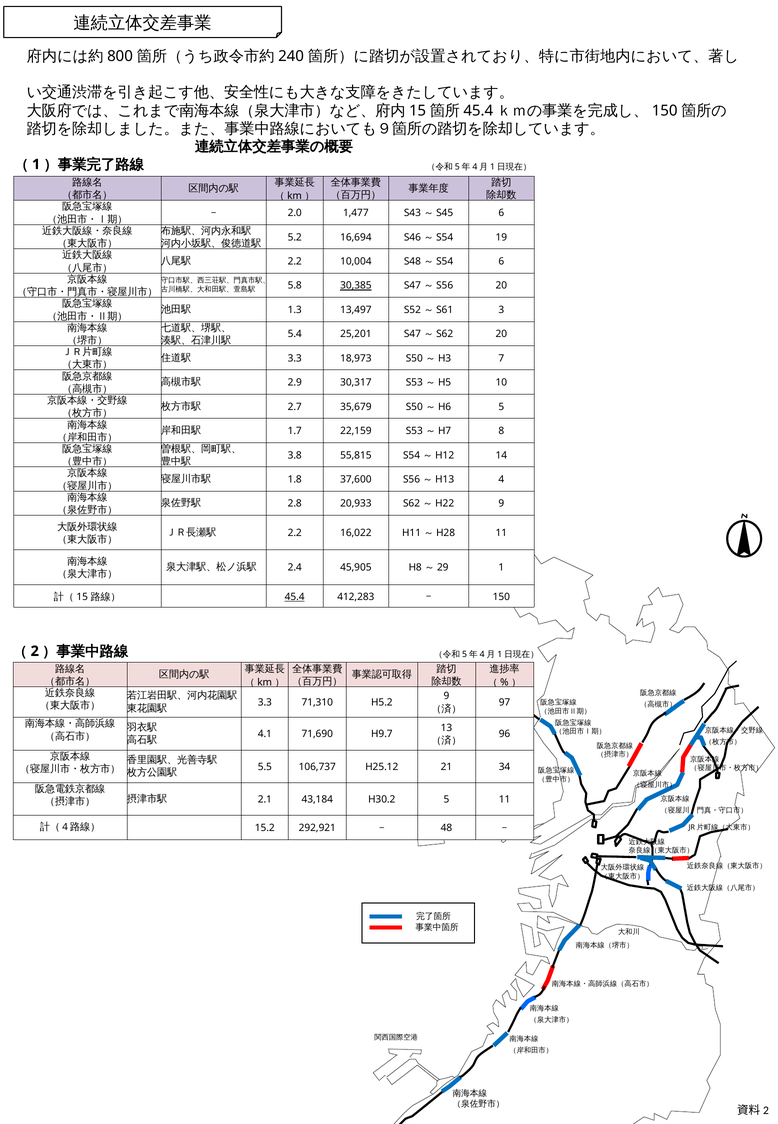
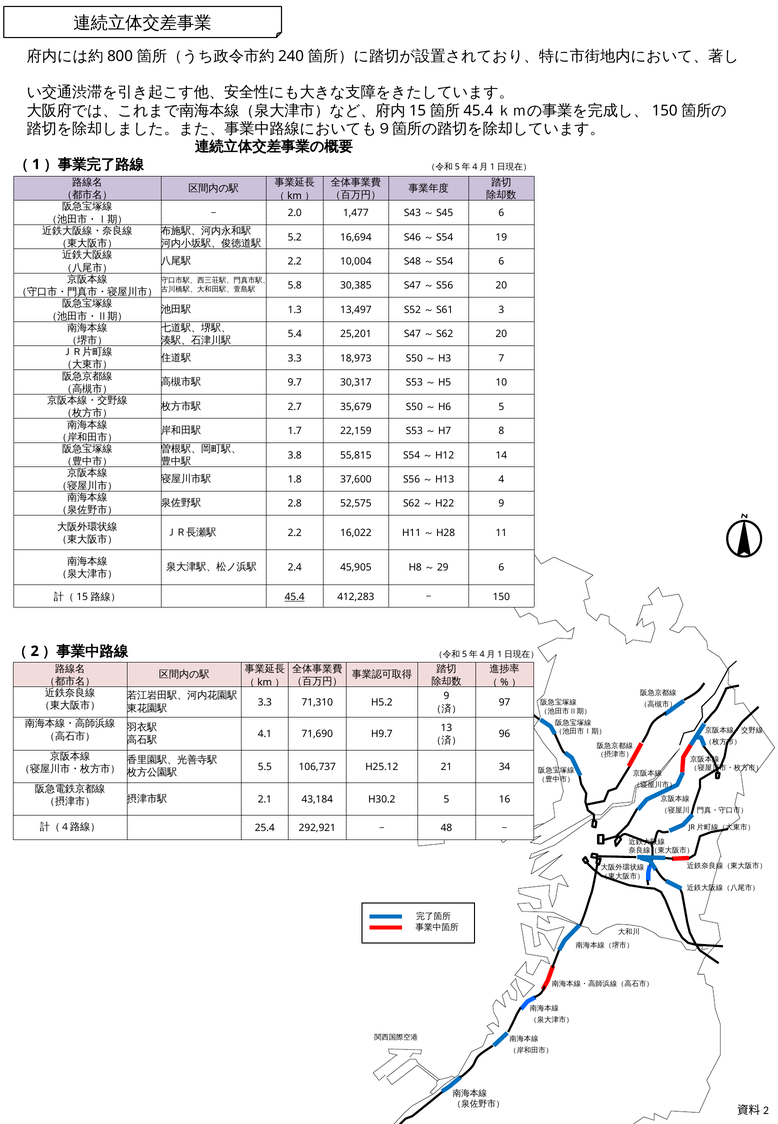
30,385 underline: present -> none (356, 286)
2.9: 2.9 -> 9.7 (295, 382)
20,933: 20,933 -> 52,575 (356, 504)
1: 1 -> 6 (501, 568)
5 11: 11 -> 16 (505, 799)
15.2: 15.2 -> 25.4 (265, 828)
